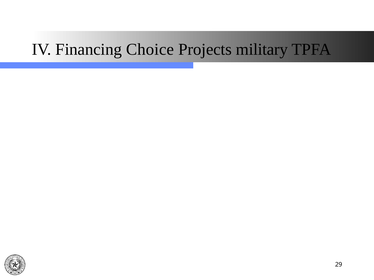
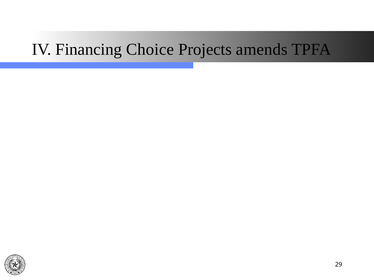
military: military -> amends (262, 49)
